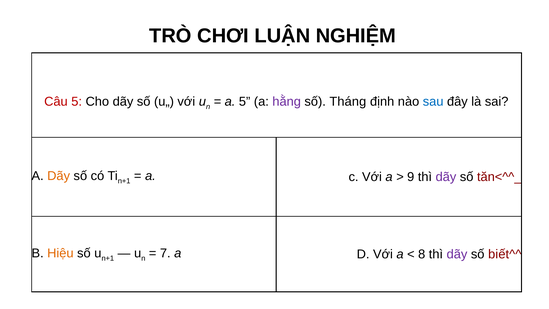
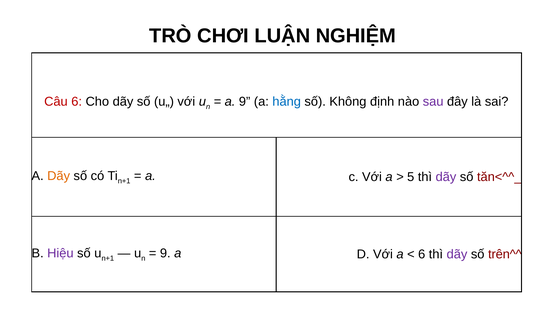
Câu 5: 5 -> 6 (77, 102)
a 5: 5 -> 9 (245, 102)
hằng colour: purple -> blue (287, 102)
Tháng: Tháng -> Không (348, 102)
sau colour: blue -> purple (433, 102)
9: 9 -> 5 (411, 177)
Hiệu colour: orange -> purple (60, 253)
7: 7 -> 9 (165, 253)
8: 8 -> 6 (422, 254)
biết^^: biết^^ -> trên^^ (505, 254)
